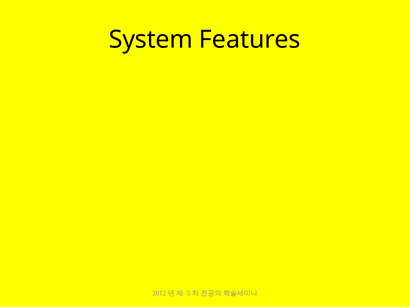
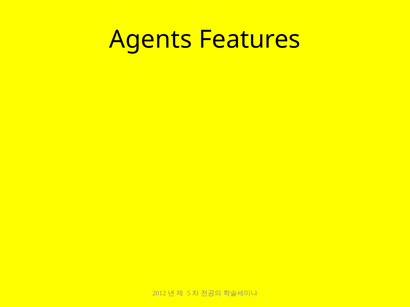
System: System -> Agents (151, 40)
